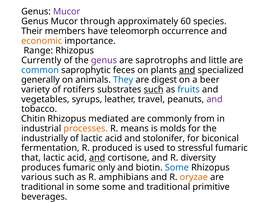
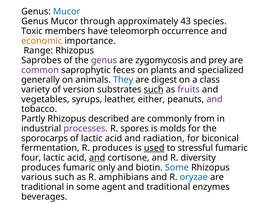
Mucor colour: purple -> blue (67, 12)
60: 60 -> 43 (186, 21)
Their: Their -> Toxic (32, 31)
Currently: Currently -> Saprobes (41, 60)
saprotrophs: saprotrophs -> zygomycosis (162, 60)
little: little -> prey (218, 60)
common colour: blue -> purple (40, 70)
and underline: present -> none (187, 70)
beer: beer -> class (210, 80)
rotifers: rotifers -> version (79, 89)
fruits colour: blue -> purple (189, 89)
travel: travel -> either (151, 99)
Chitin: Chitin -> Partly (33, 118)
mediated: mediated -> described (109, 118)
processes colour: orange -> purple (86, 128)
means: means -> spores (135, 128)
industrially: industrially -> sporocarps (45, 138)
stolonifer: stolonifer -> radiation (164, 138)
R produced: produced -> produces (112, 148)
used underline: none -> present (154, 148)
that: that -> four (31, 157)
oryzae colour: orange -> blue (194, 177)
some some: some -> agent (114, 186)
primitive: primitive -> enzymes (211, 186)
